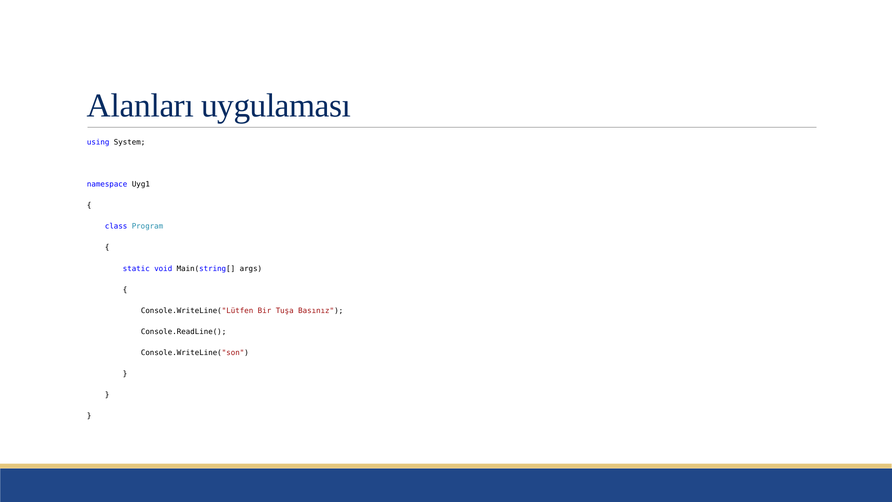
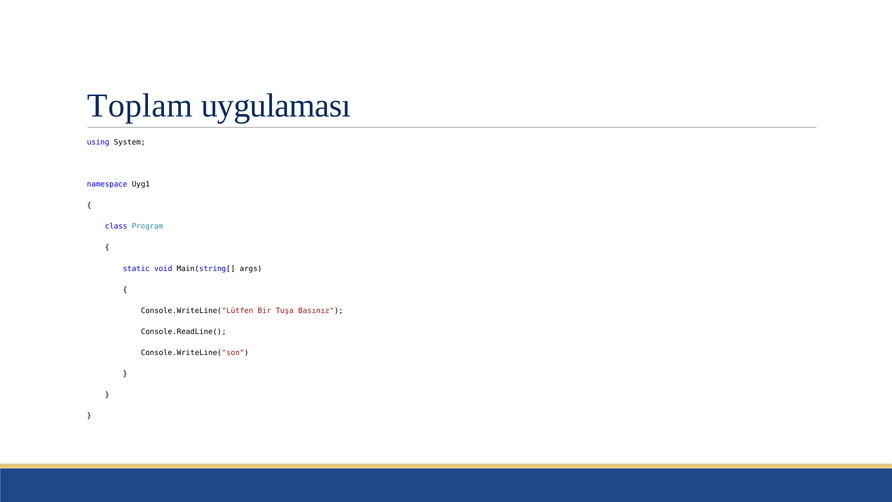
Alanları: Alanları -> Toplam (140, 106)
